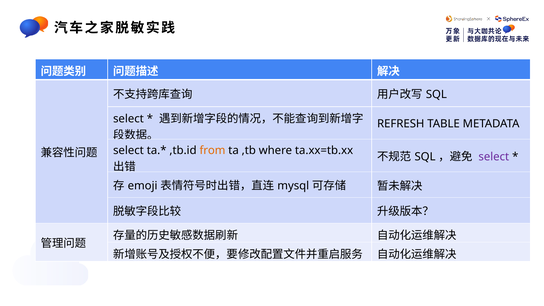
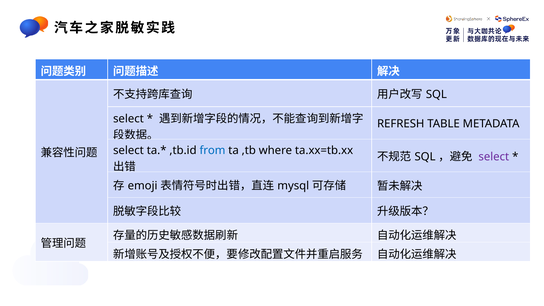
from colour: orange -> blue (212, 150)
